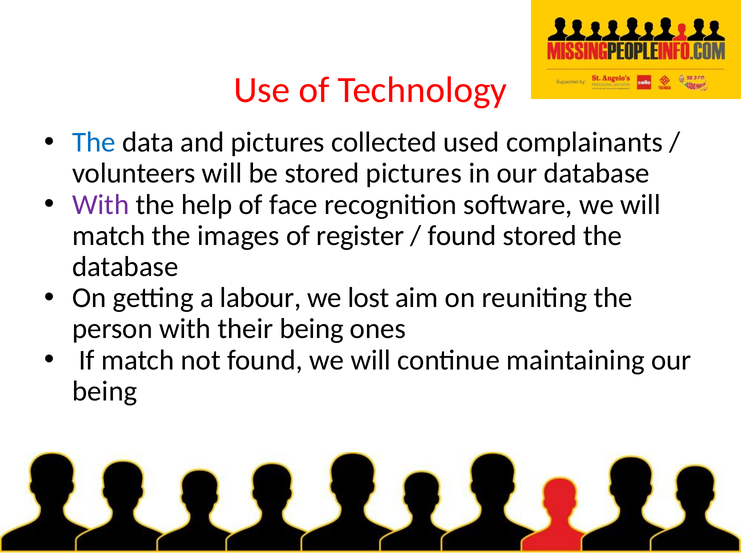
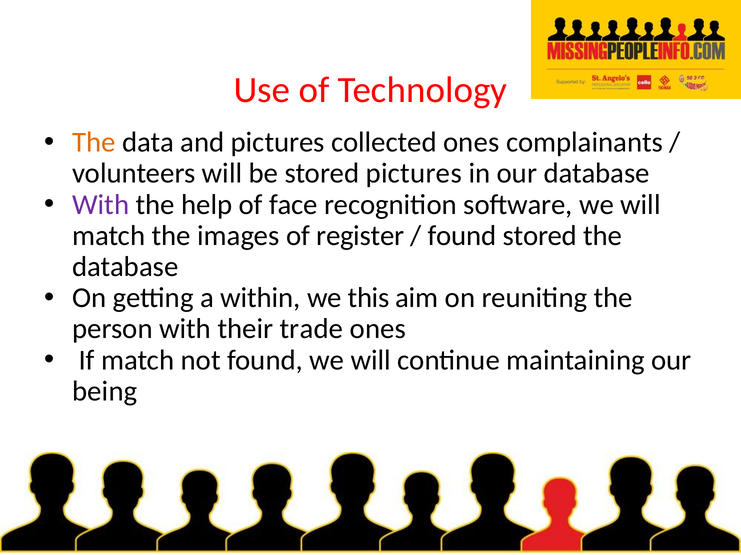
The colour: blue -> orange (94, 143)
collected used: used -> ones (471, 143)
labour: labour -> within (260, 298)
lost: lost -> this (369, 298)
their being: being -> trade (311, 329)
